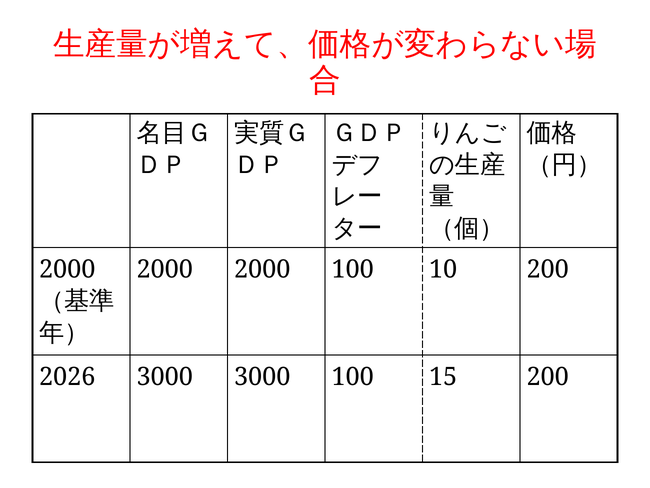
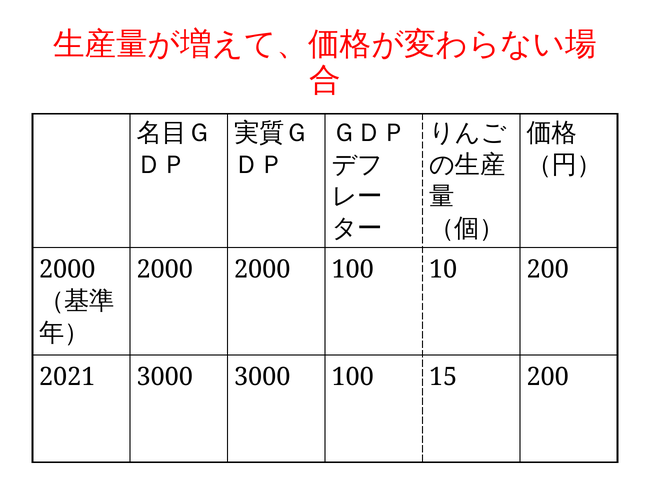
2026: 2026 -> 2021 (67, 376)
